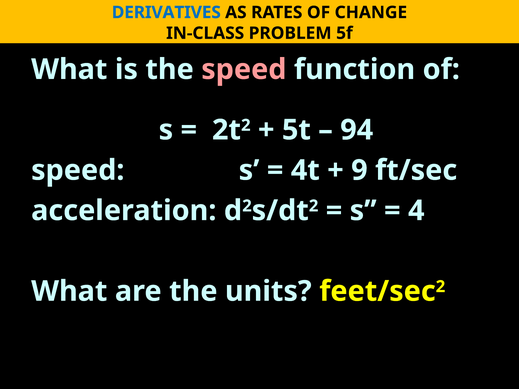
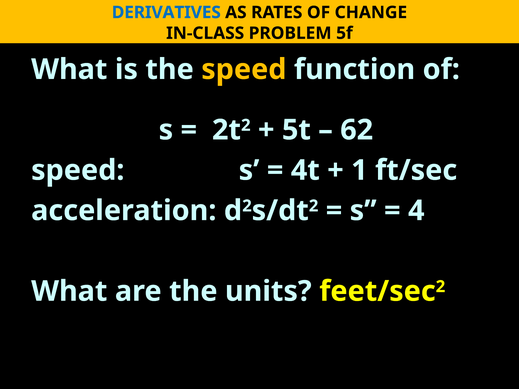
speed colour: pink -> yellow (244, 69)
94: 94 -> 62 (357, 130)
9: 9 -> 1 (359, 170)
